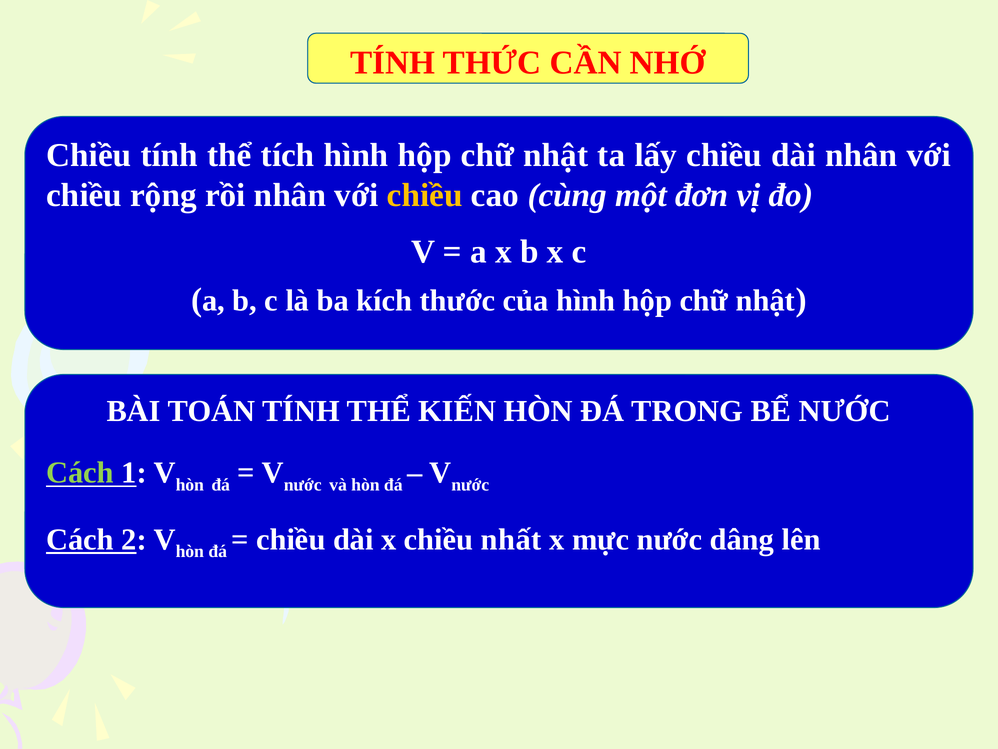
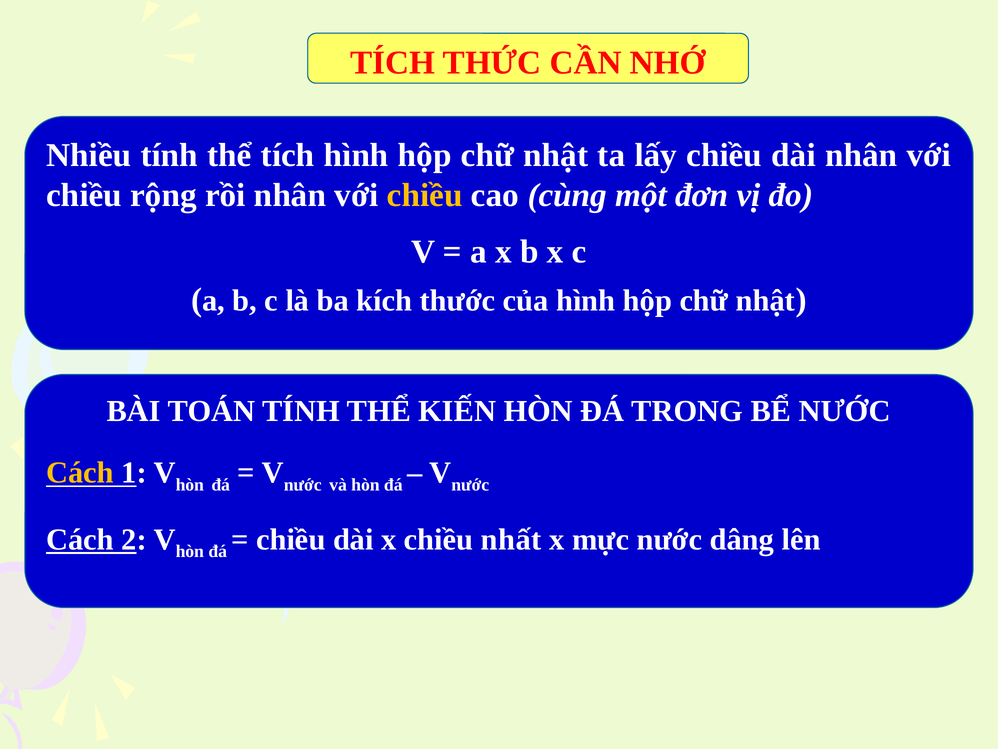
TÍNH: TÍNH -> TÍCH (393, 63)
Chiều: Chiều -> Nhiều (89, 155)
Cách colour: light green -> yellow (80, 473)
